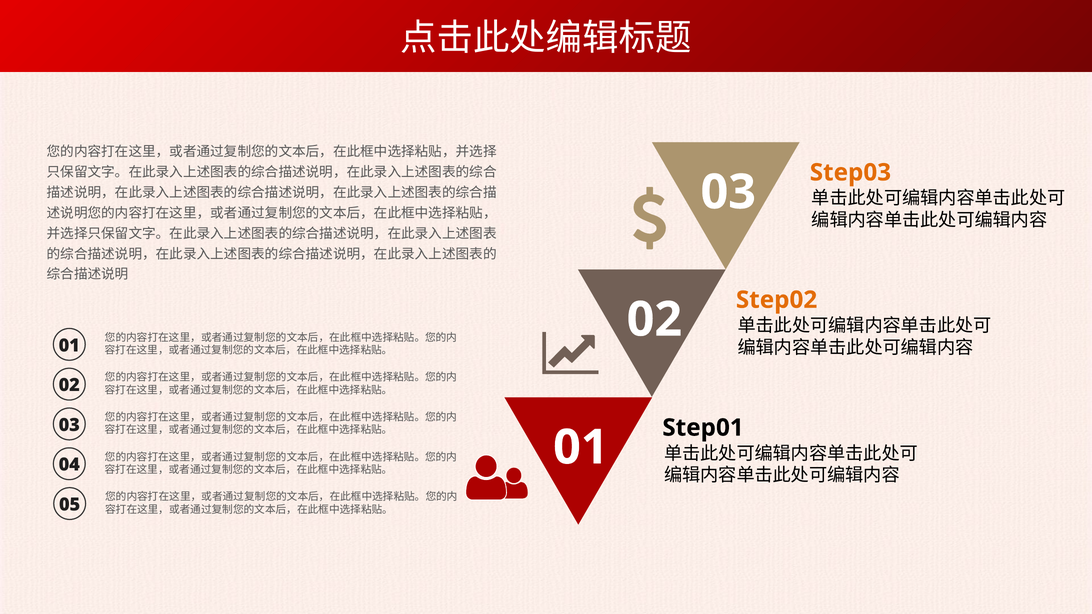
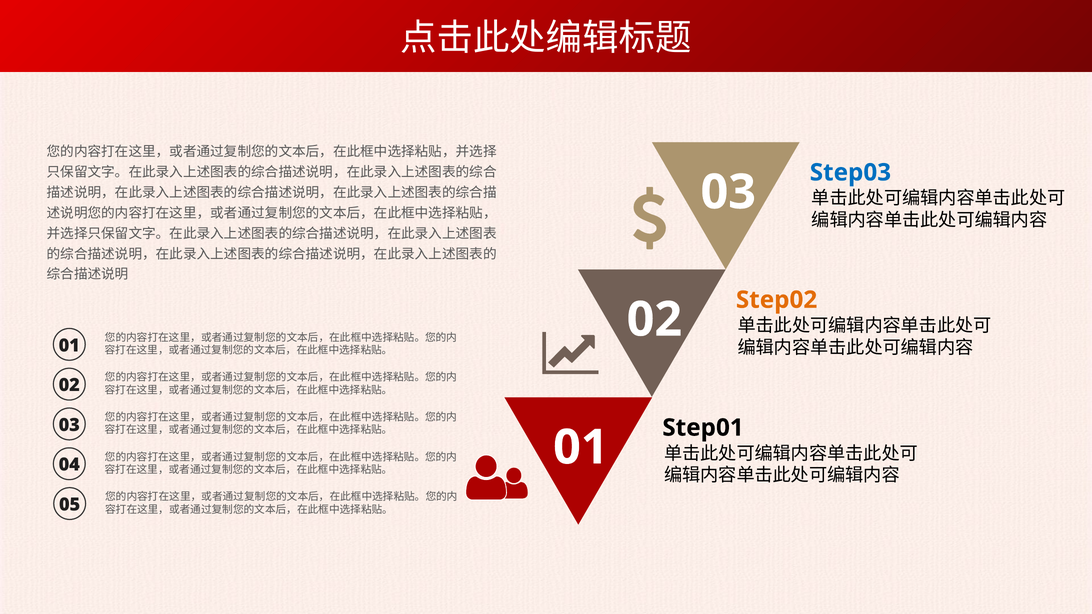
Step03 colour: orange -> blue (850, 173)
